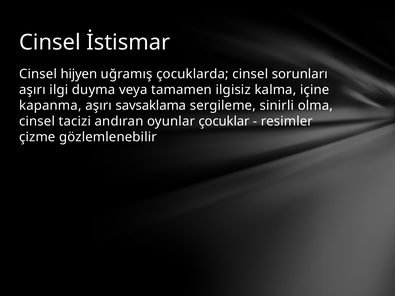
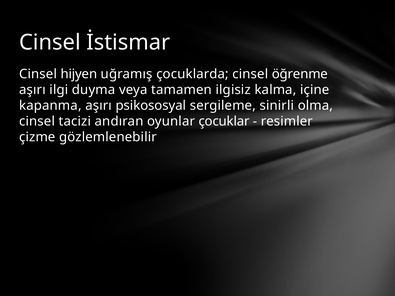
sorunları: sorunları -> öğrenme (300, 74)
savsaklama: savsaklama -> psikososyal (151, 106)
